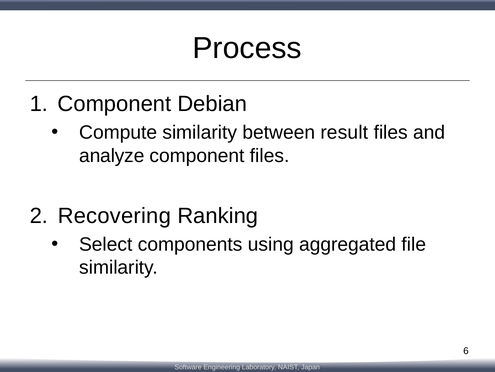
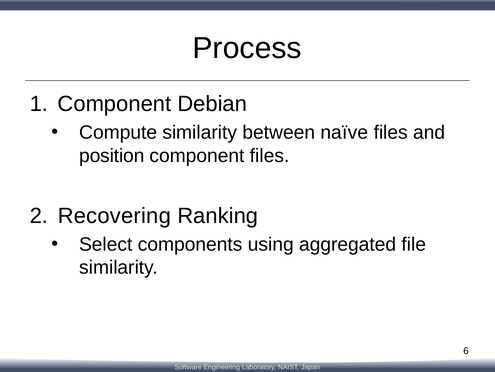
result: result -> naïve (344, 132)
analyze: analyze -> position (112, 155)
